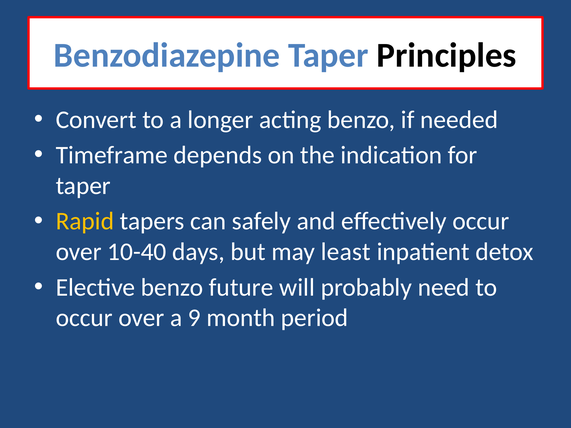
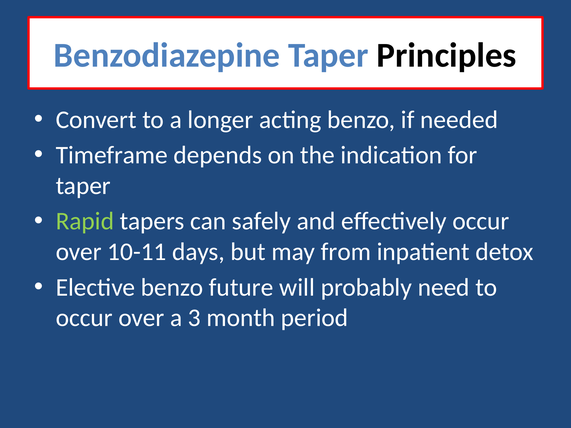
Rapid colour: yellow -> light green (85, 221)
10-40: 10-40 -> 10-11 (137, 252)
least: least -> from (346, 252)
9: 9 -> 3 (194, 318)
